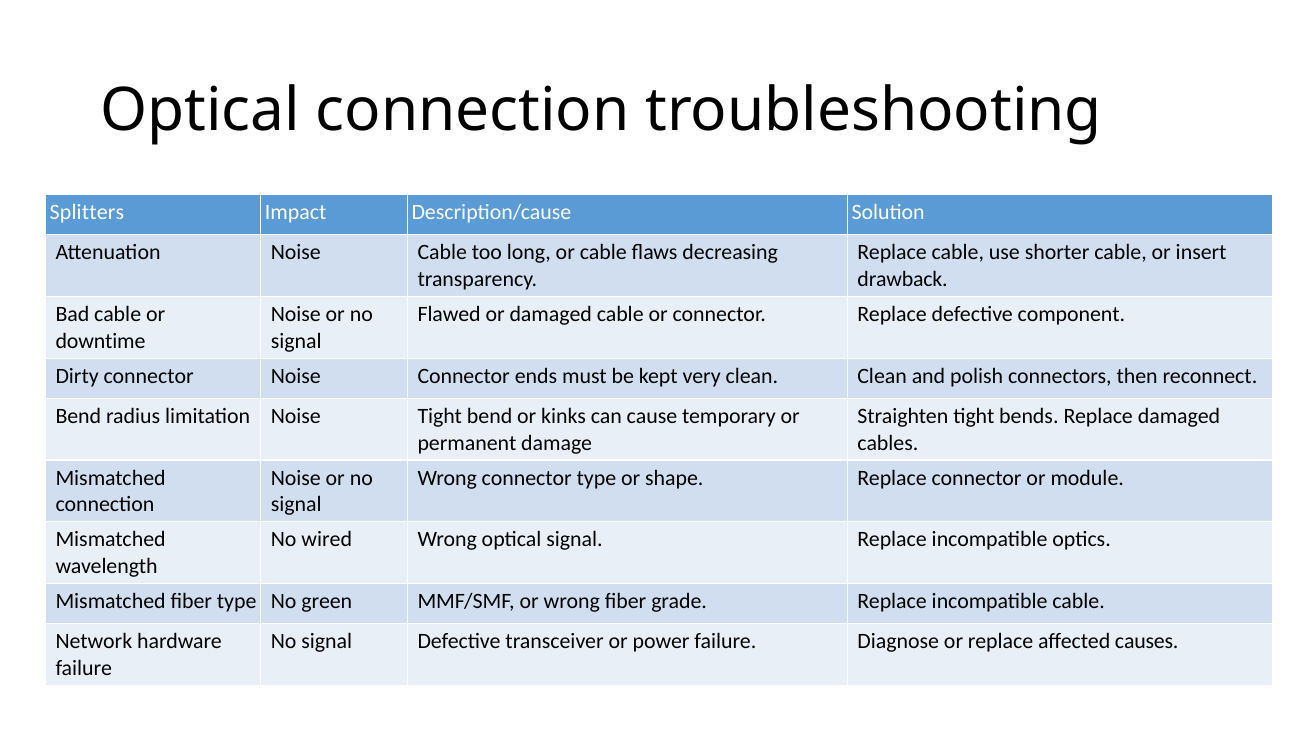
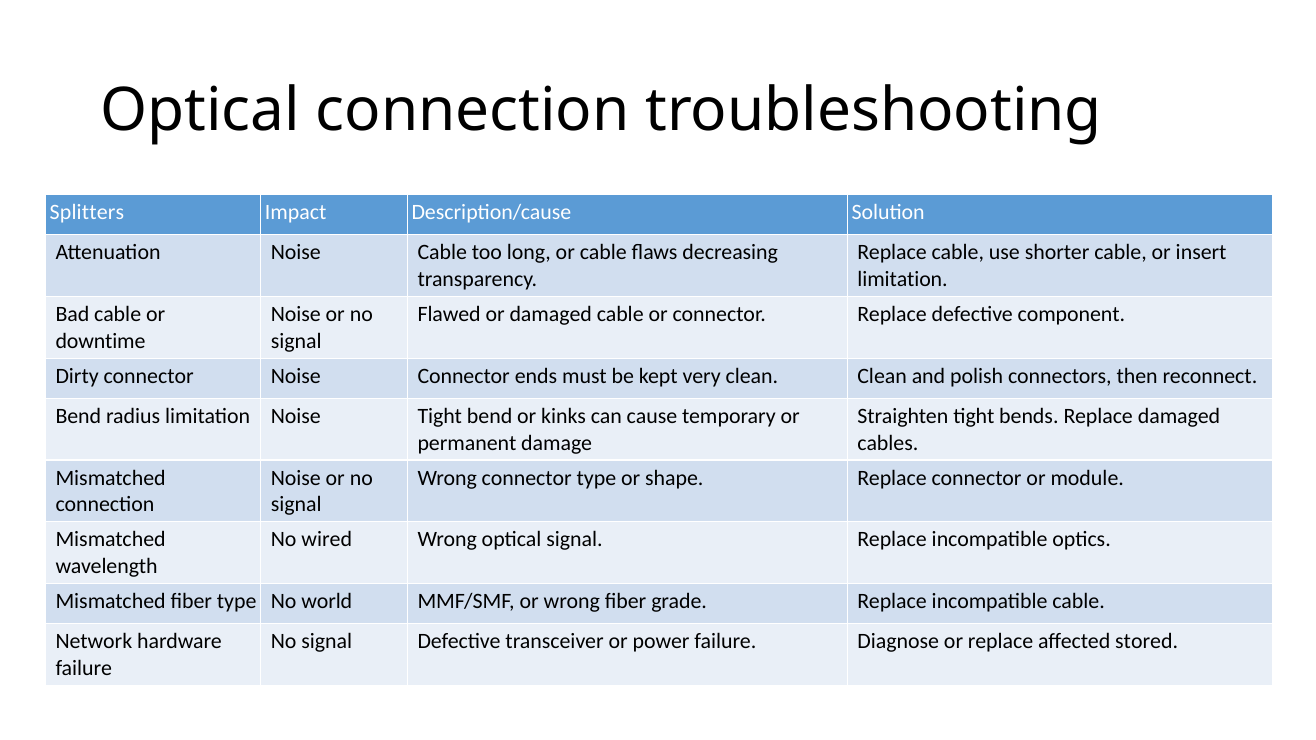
drawback: drawback -> limitation (903, 279)
green: green -> world (327, 602)
causes: causes -> stored (1147, 642)
